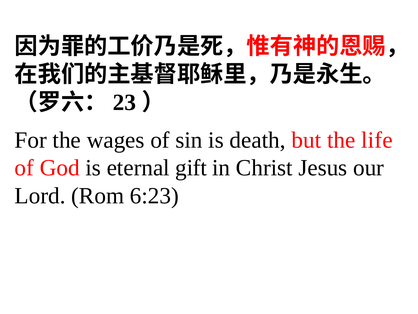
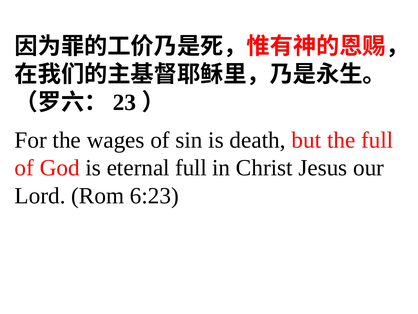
the life: life -> full (377, 140)
eternal gift: gift -> full (191, 168)
